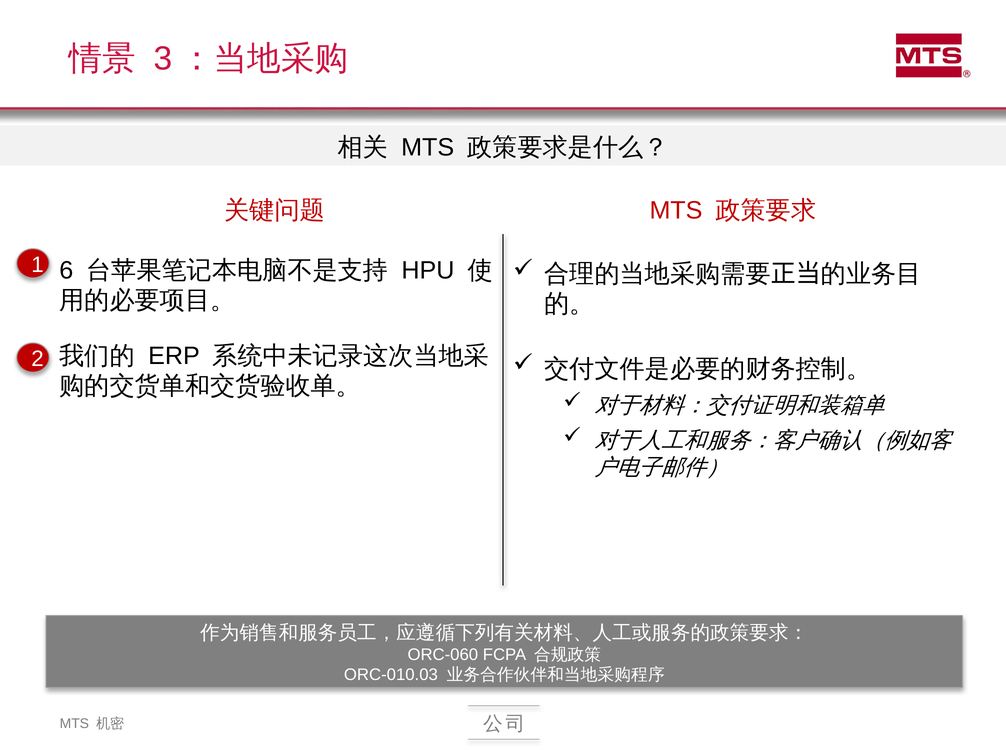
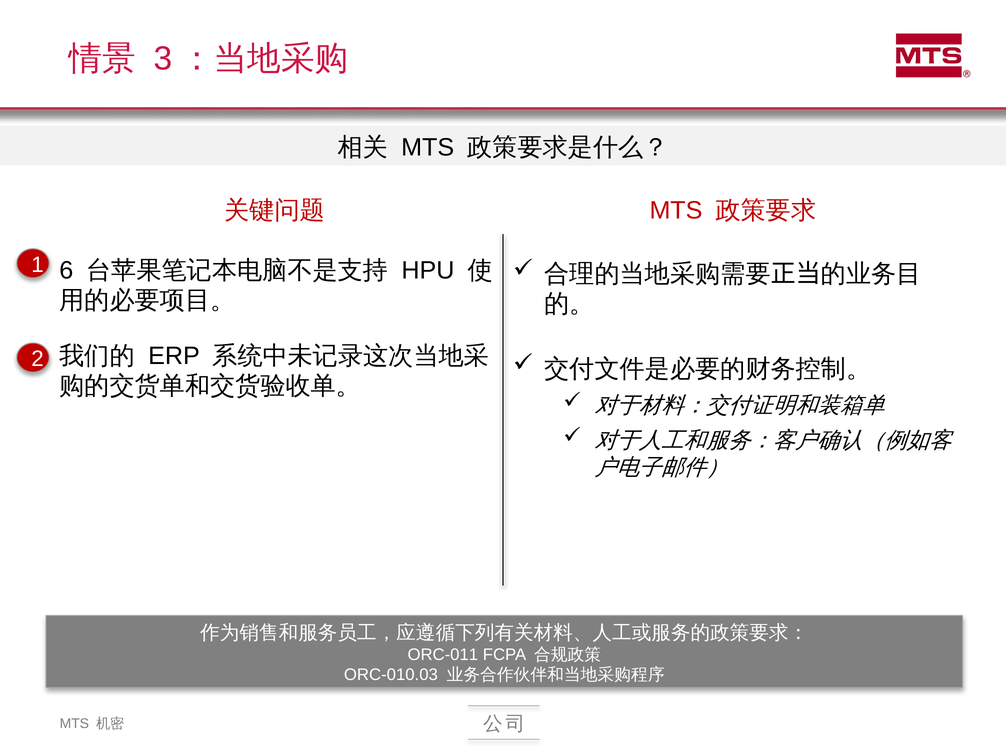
ORC-060: ORC-060 -> ORC-011 (443, 655)
